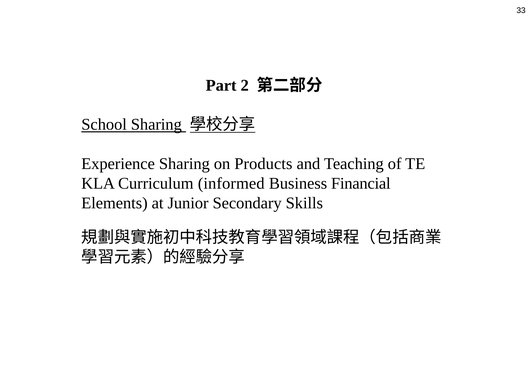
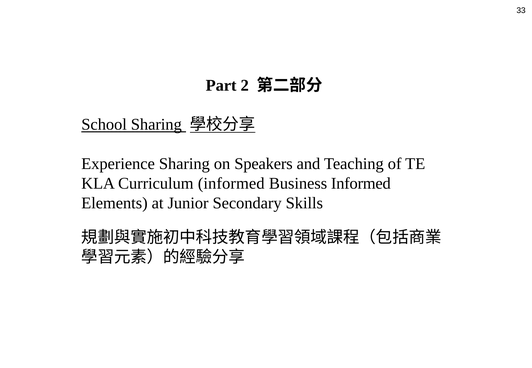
Products: Products -> Speakers (263, 164)
Business Financial: Financial -> Informed (361, 184)
